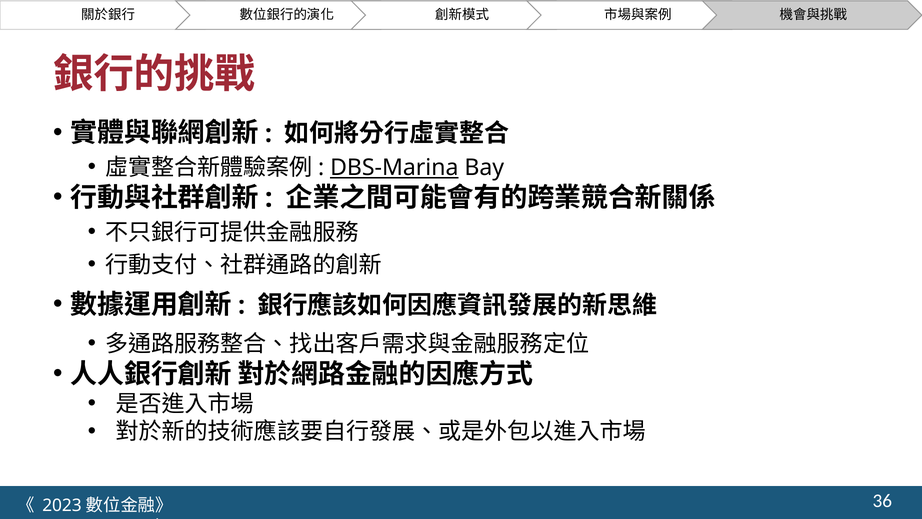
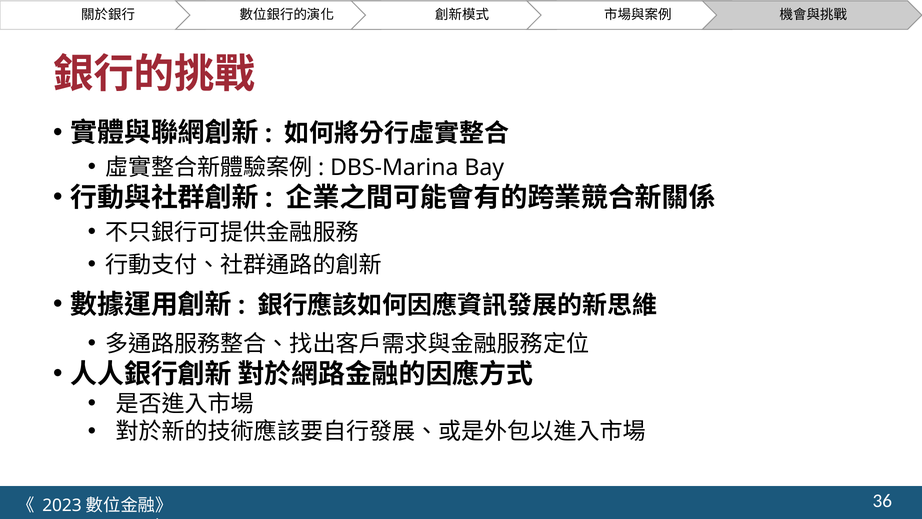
DBS-Marina underline: present -> none (394, 168)
